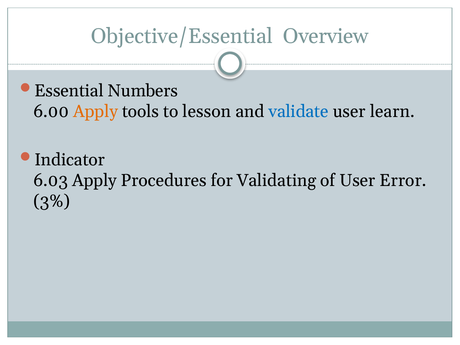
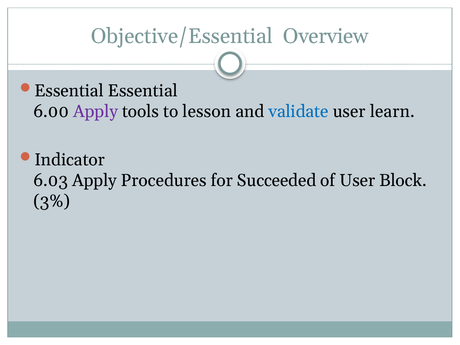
Essential Numbers: Numbers -> Essential (143, 91)
Apply colour: orange -> purple (96, 111)
Validating: Validating -> Succeeded (277, 180)
Error: Error -> Block (403, 180)
